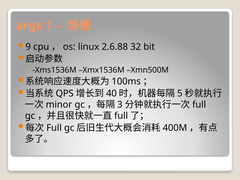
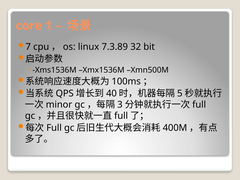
args: args -> core (29, 26)
9: 9 -> 7 (28, 47)
2.6.88: 2.6.88 -> 7.3.89 (115, 47)
